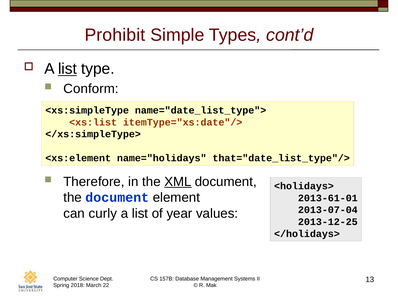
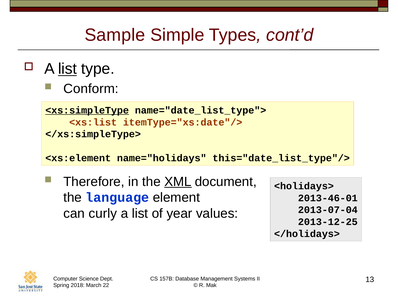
Prohibit: Prohibit -> Sample (115, 35)
<xs:simpleType underline: none -> present (87, 110)
that="date_list_type"/>: that="date_list_type"/> -> this="date_list_type"/> (281, 158)
the document: document -> language (117, 197)
2013-61-01: 2013-61-01 -> 2013-46-01 (328, 198)
